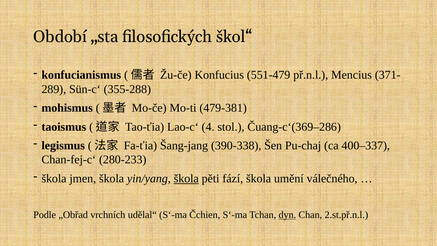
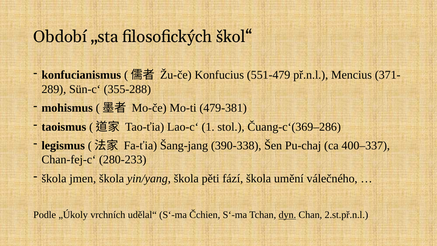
4: 4 -> 1 (208, 127)
škola underline: present -> none (186, 178)
„Obřad: „Obřad -> „Úkoly (73, 215)
